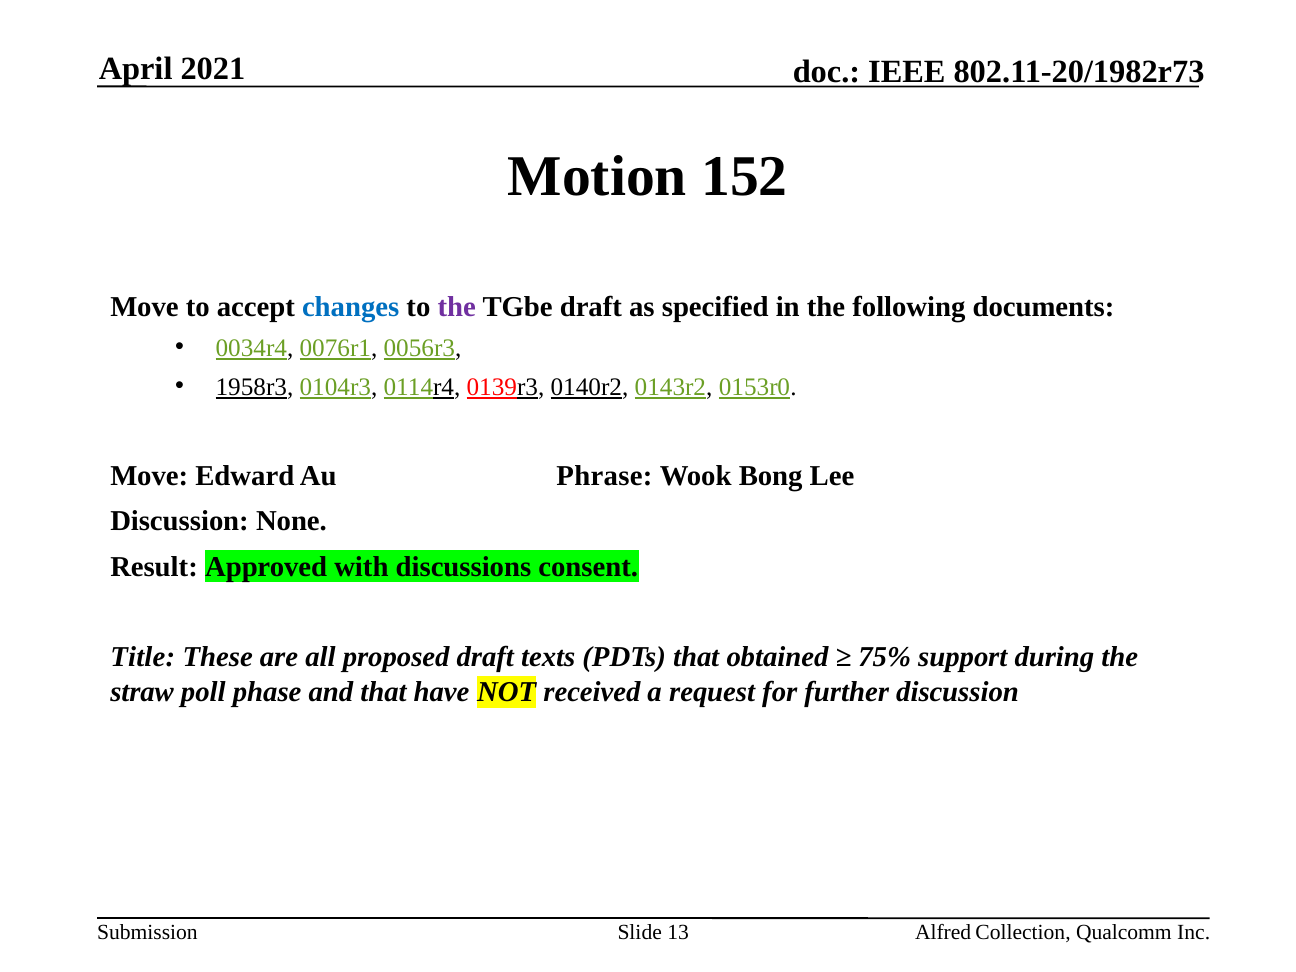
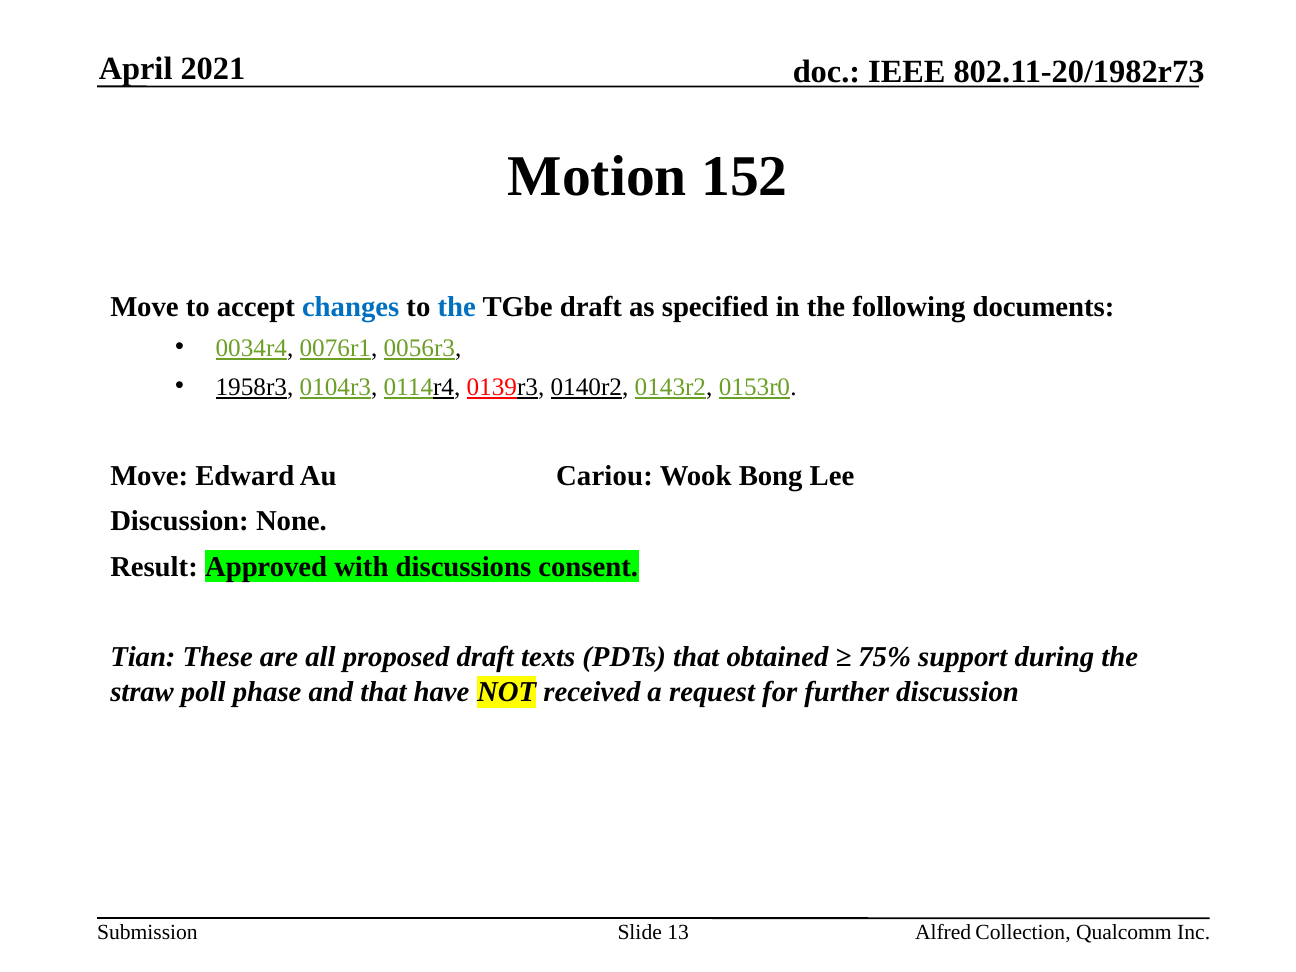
the colour: purple -> blue (457, 307)
Phrase: Phrase -> Cariou (604, 476)
Title: Title -> Tian (143, 657)
